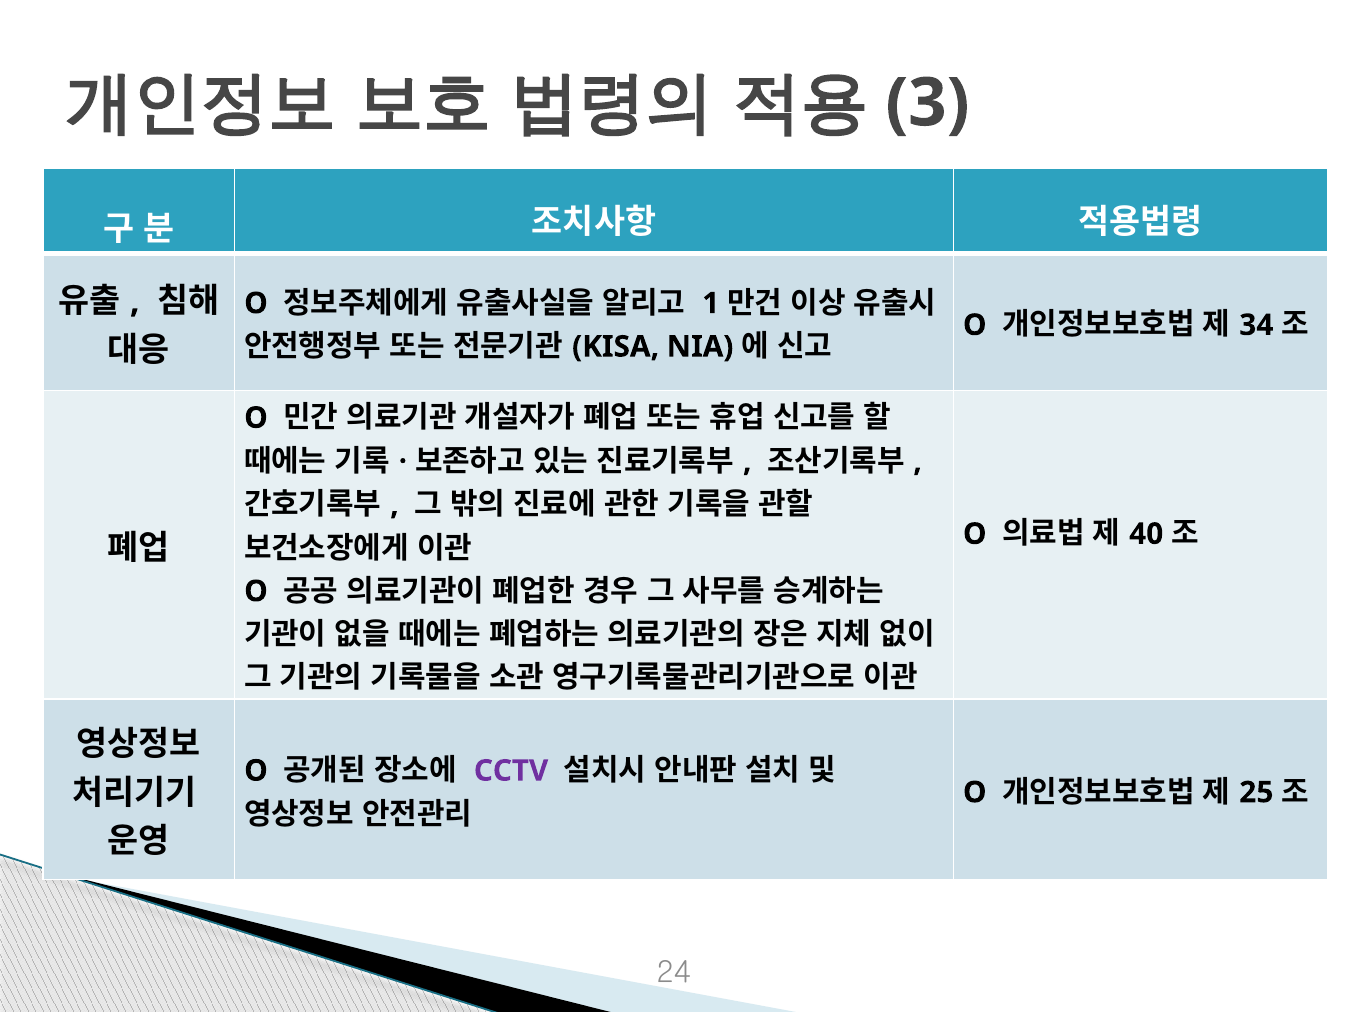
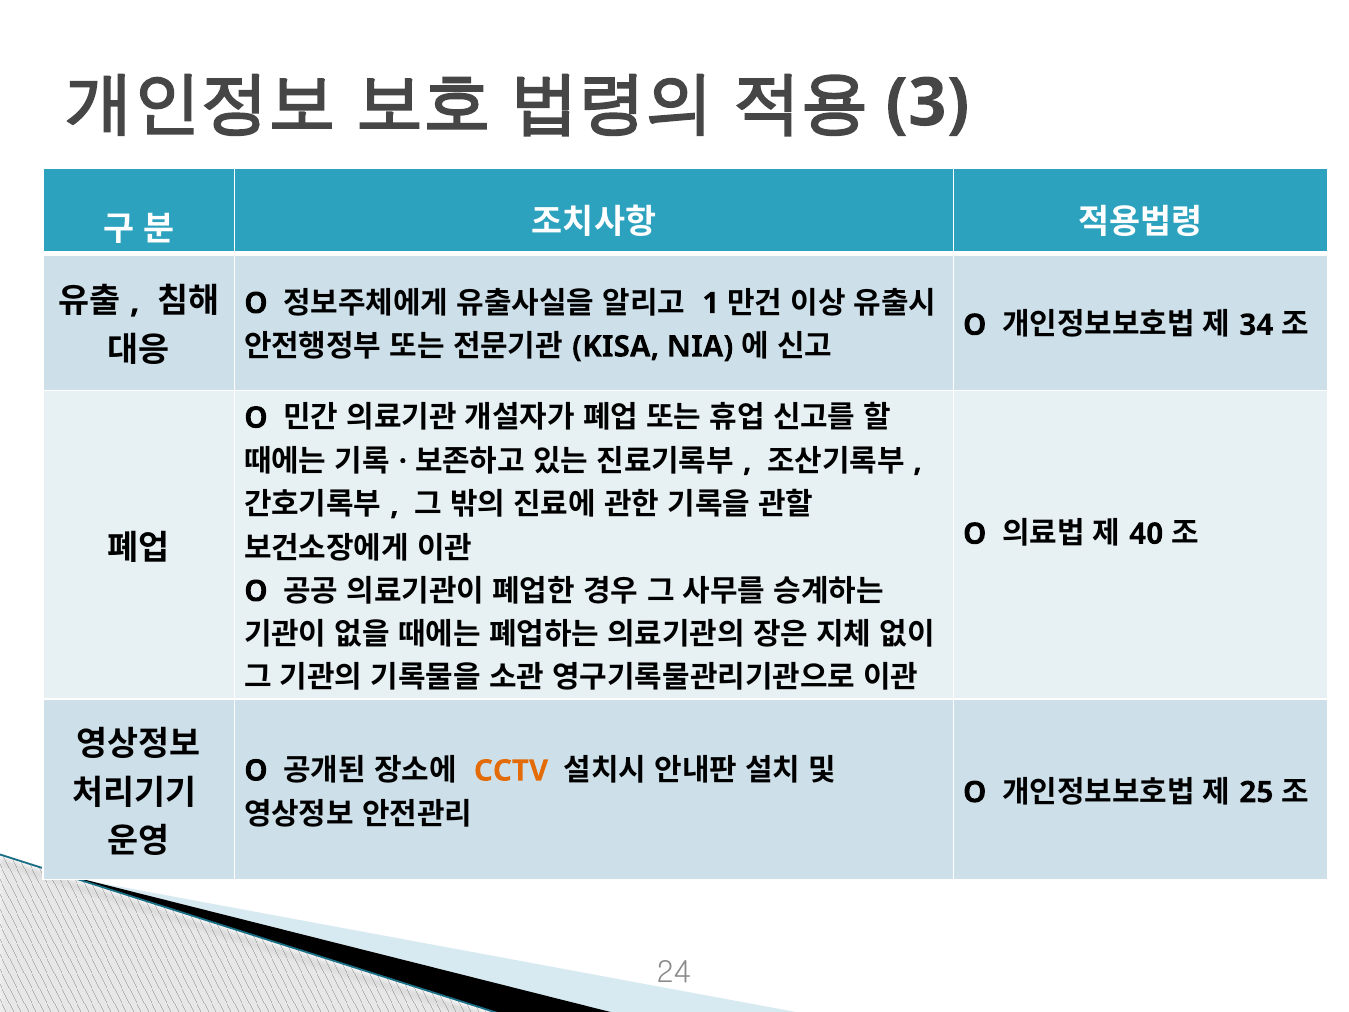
CCTV colour: purple -> orange (511, 771)
